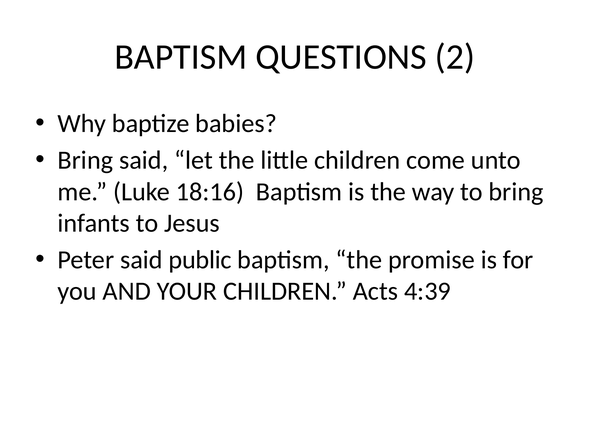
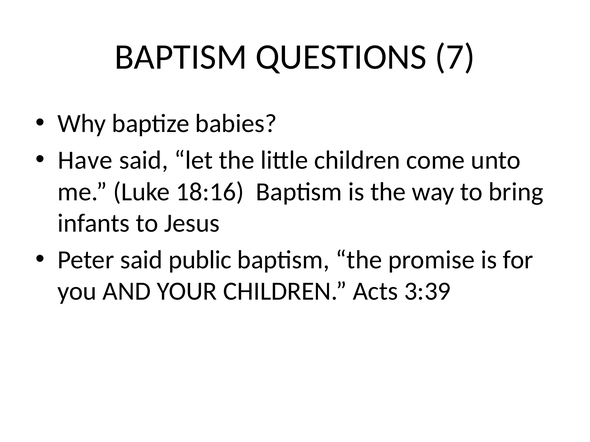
2: 2 -> 7 (455, 57)
Bring: Bring -> Have (85, 160)
4:39: 4:39 -> 3:39 (427, 292)
